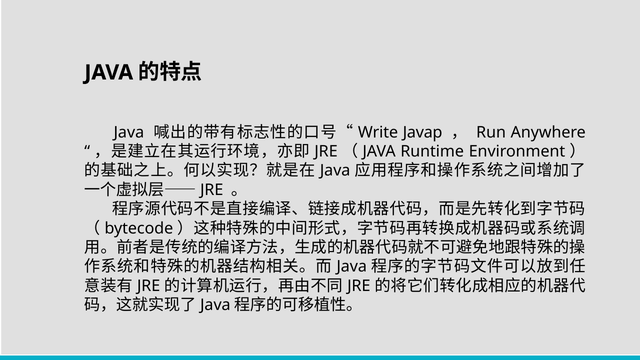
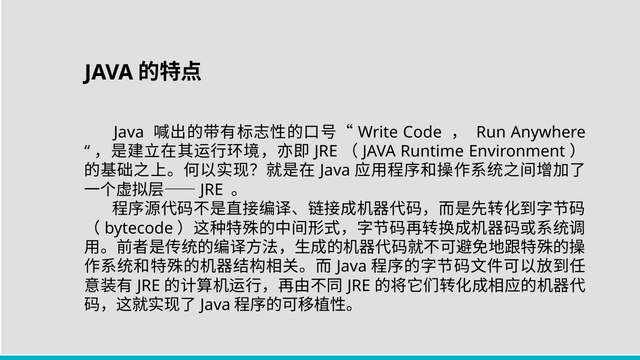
Javap: Javap -> Code (422, 132)
